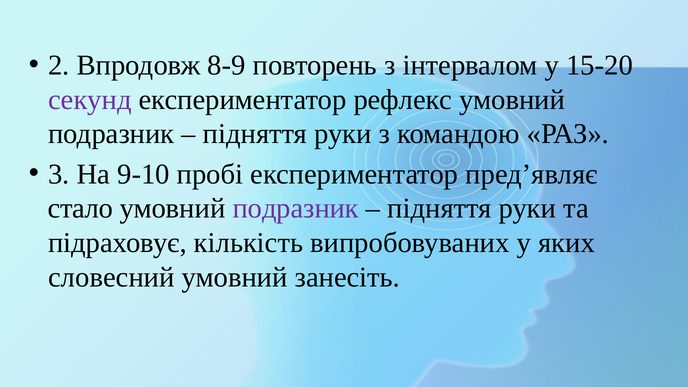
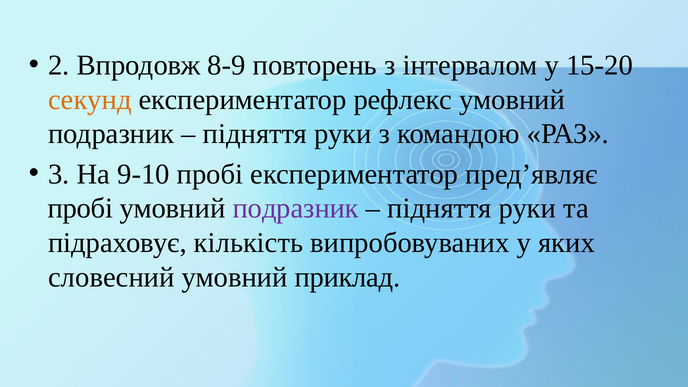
секунд colour: purple -> orange (90, 100)
стало: стало -> пробі (80, 208)
занесіть: занесіть -> приклад (348, 277)
